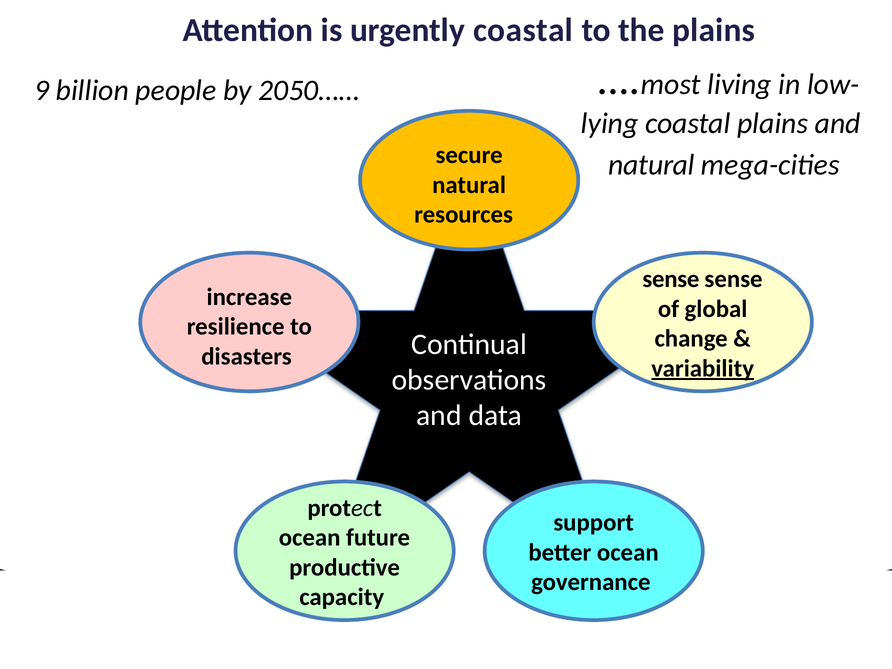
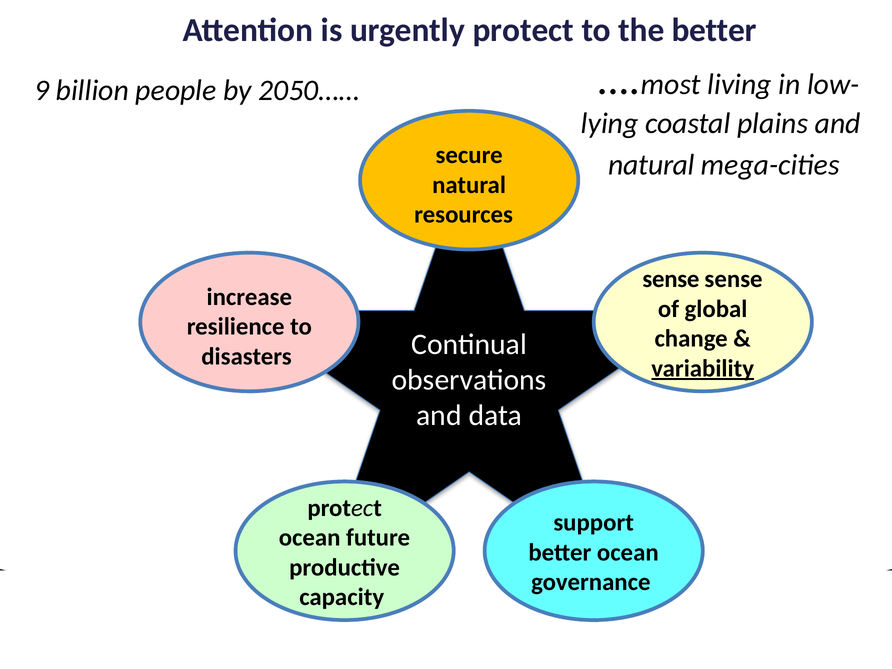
urgently coastal: coastal -> protect (523, 30)
the plains: plains -> better (714, 30)
